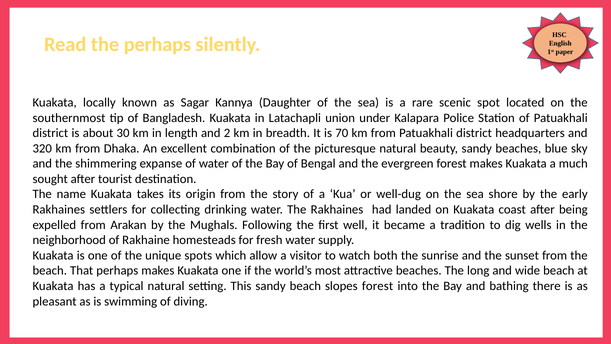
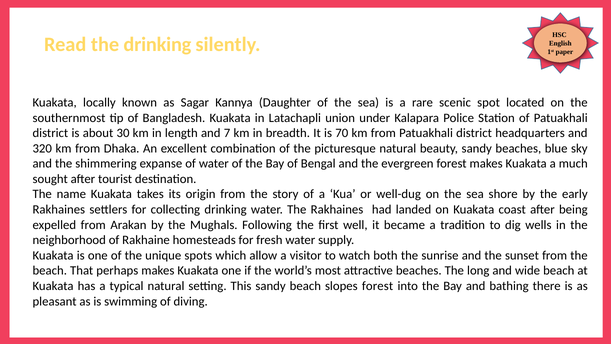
the perhaps: perhaps -> drinking (157, 45)
2: 2 -> 7 (227, 133)
